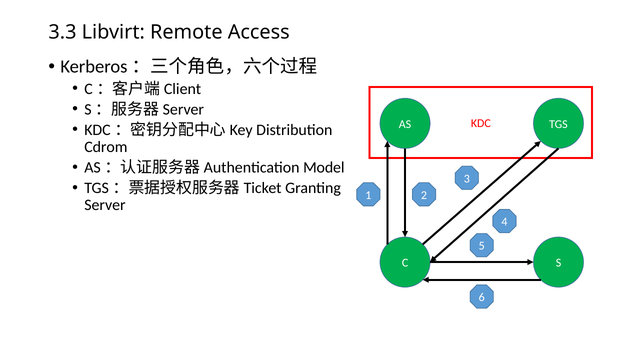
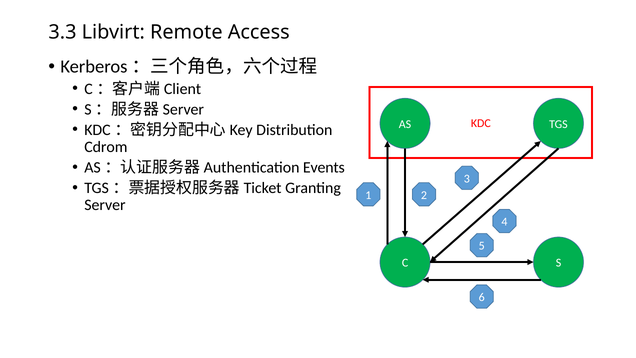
Model: Model -> Events (324, 167)
